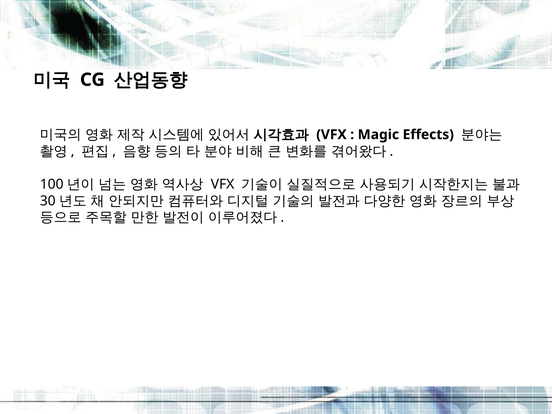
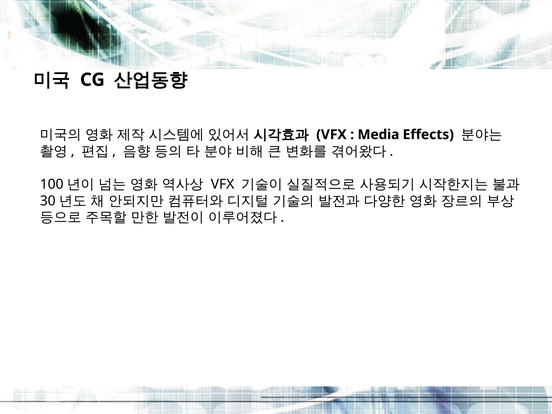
Magic: Magic -> Media (378, 135)
